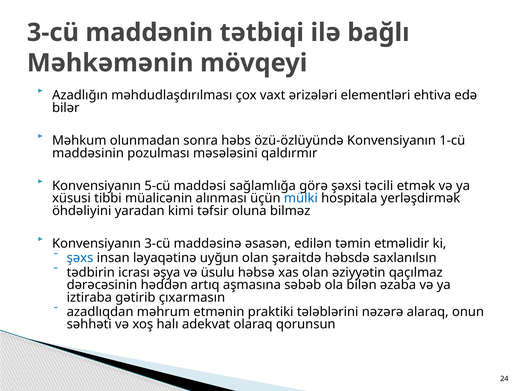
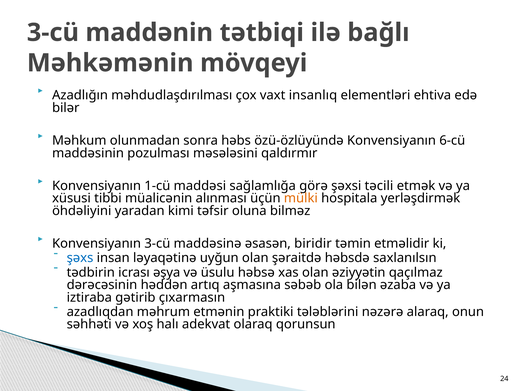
ərizələri: ərizələri -> insanlıq (313, 95)
1-cü: 1-cü -> 6-cü (452, 140)
5-cü: 5-cü -> 1-cü (157, 186)
mülki colour: blue -> orange (301, 198)
edilən: edilən -> biridir (313, 243)
